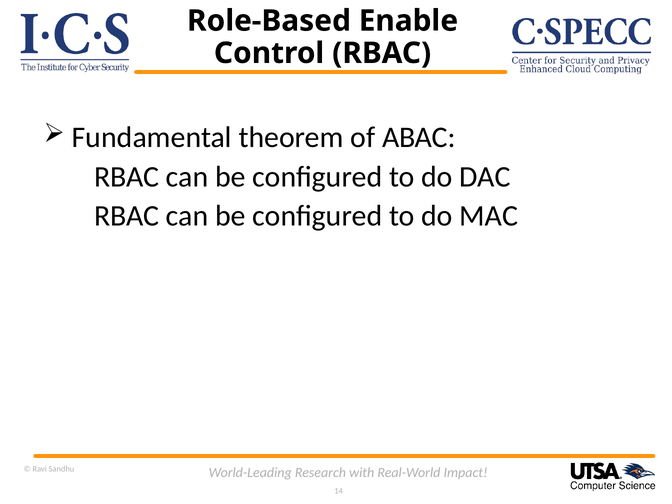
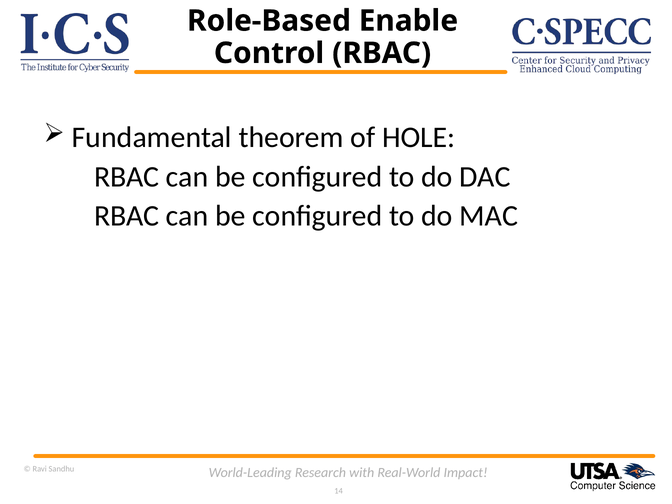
ABAC: ABAC -> HOLE (419, 137)
